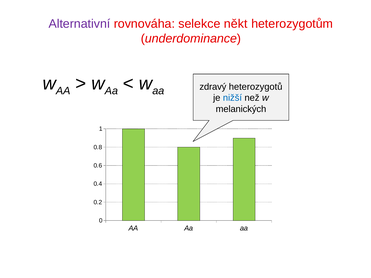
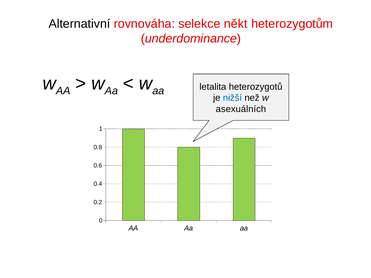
Alternativní colour: purple -> black (79, 24)
zdravý: zdravý -> letalita (213, 87)
melanických: melanických -> asexuálních (241, 109)
